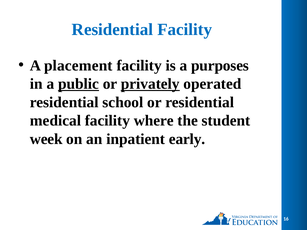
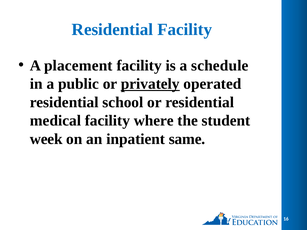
purposes: purposes -> schedule (220, 66)
public underline: present -> none (79, 84)
early: early -> same (187, 139)
